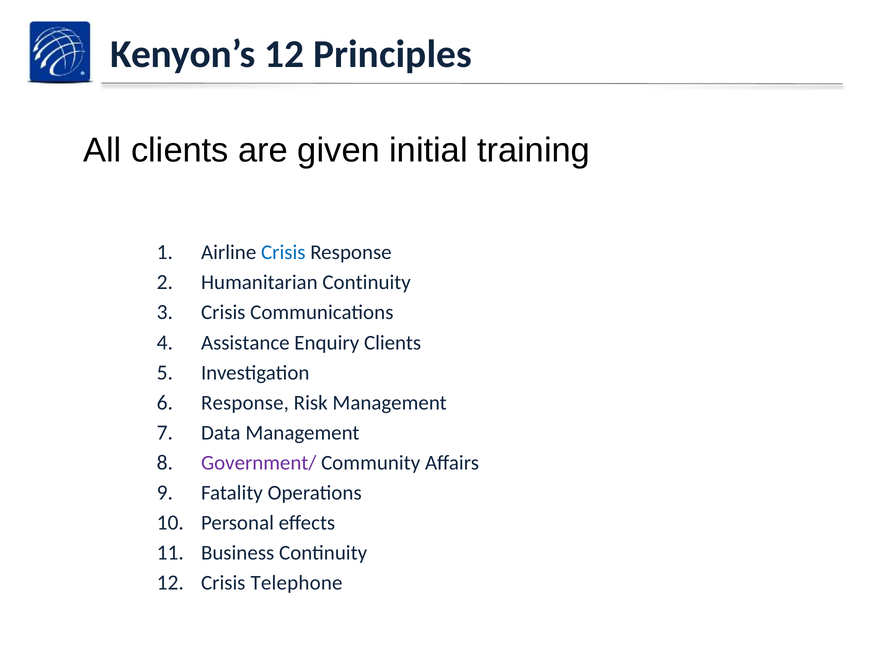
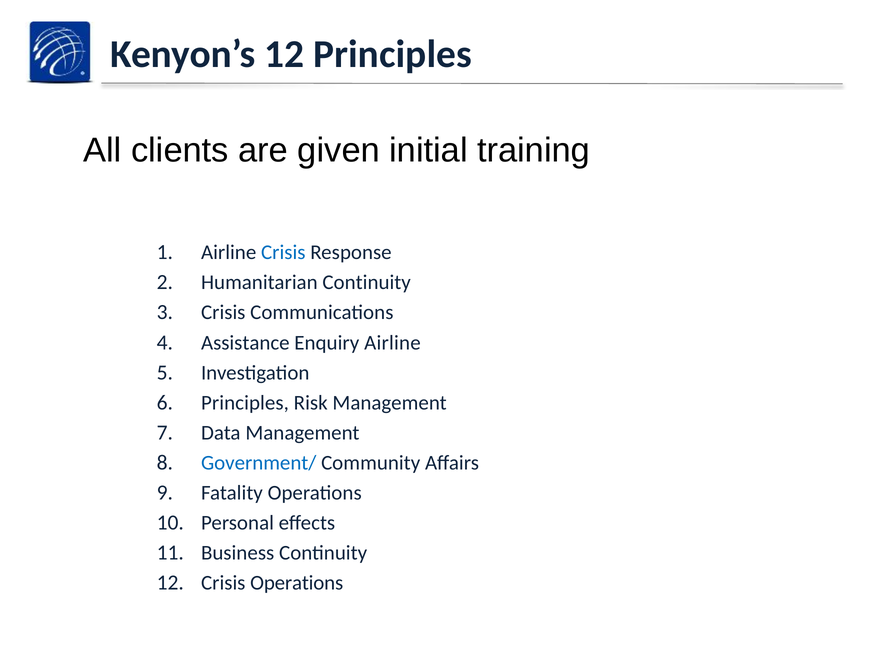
Enquiry Clients: Clients -> Airline (392, 343)
Response: Response -> Principles (245, 403)
Government/ colour: purple -> blue (259, 463)
Crisis Telephone: Telephone -> Operations (297, 583)
